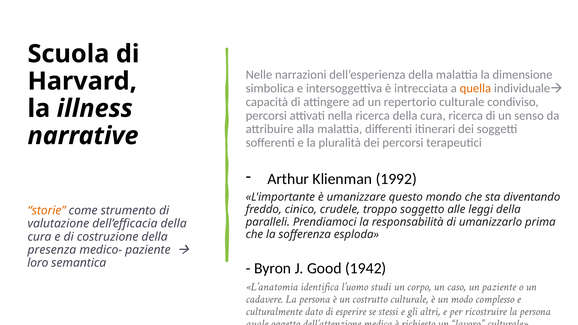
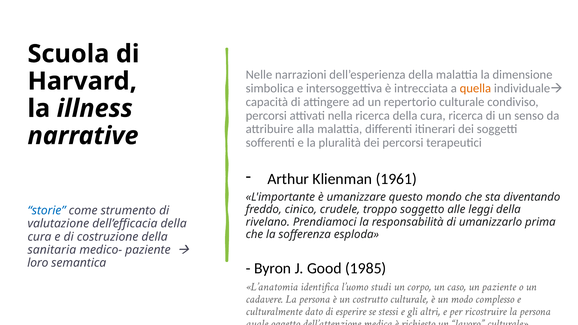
1992: 1992 -> 1961 (396, 179)
storie colour: orange -> blue (47, 211)
paralleli: paralleli -> rivelano (268, 222)
presenza: presenza -> sanitaria (52, 250)
1942: 1942 -> 1985 (366, 269)
